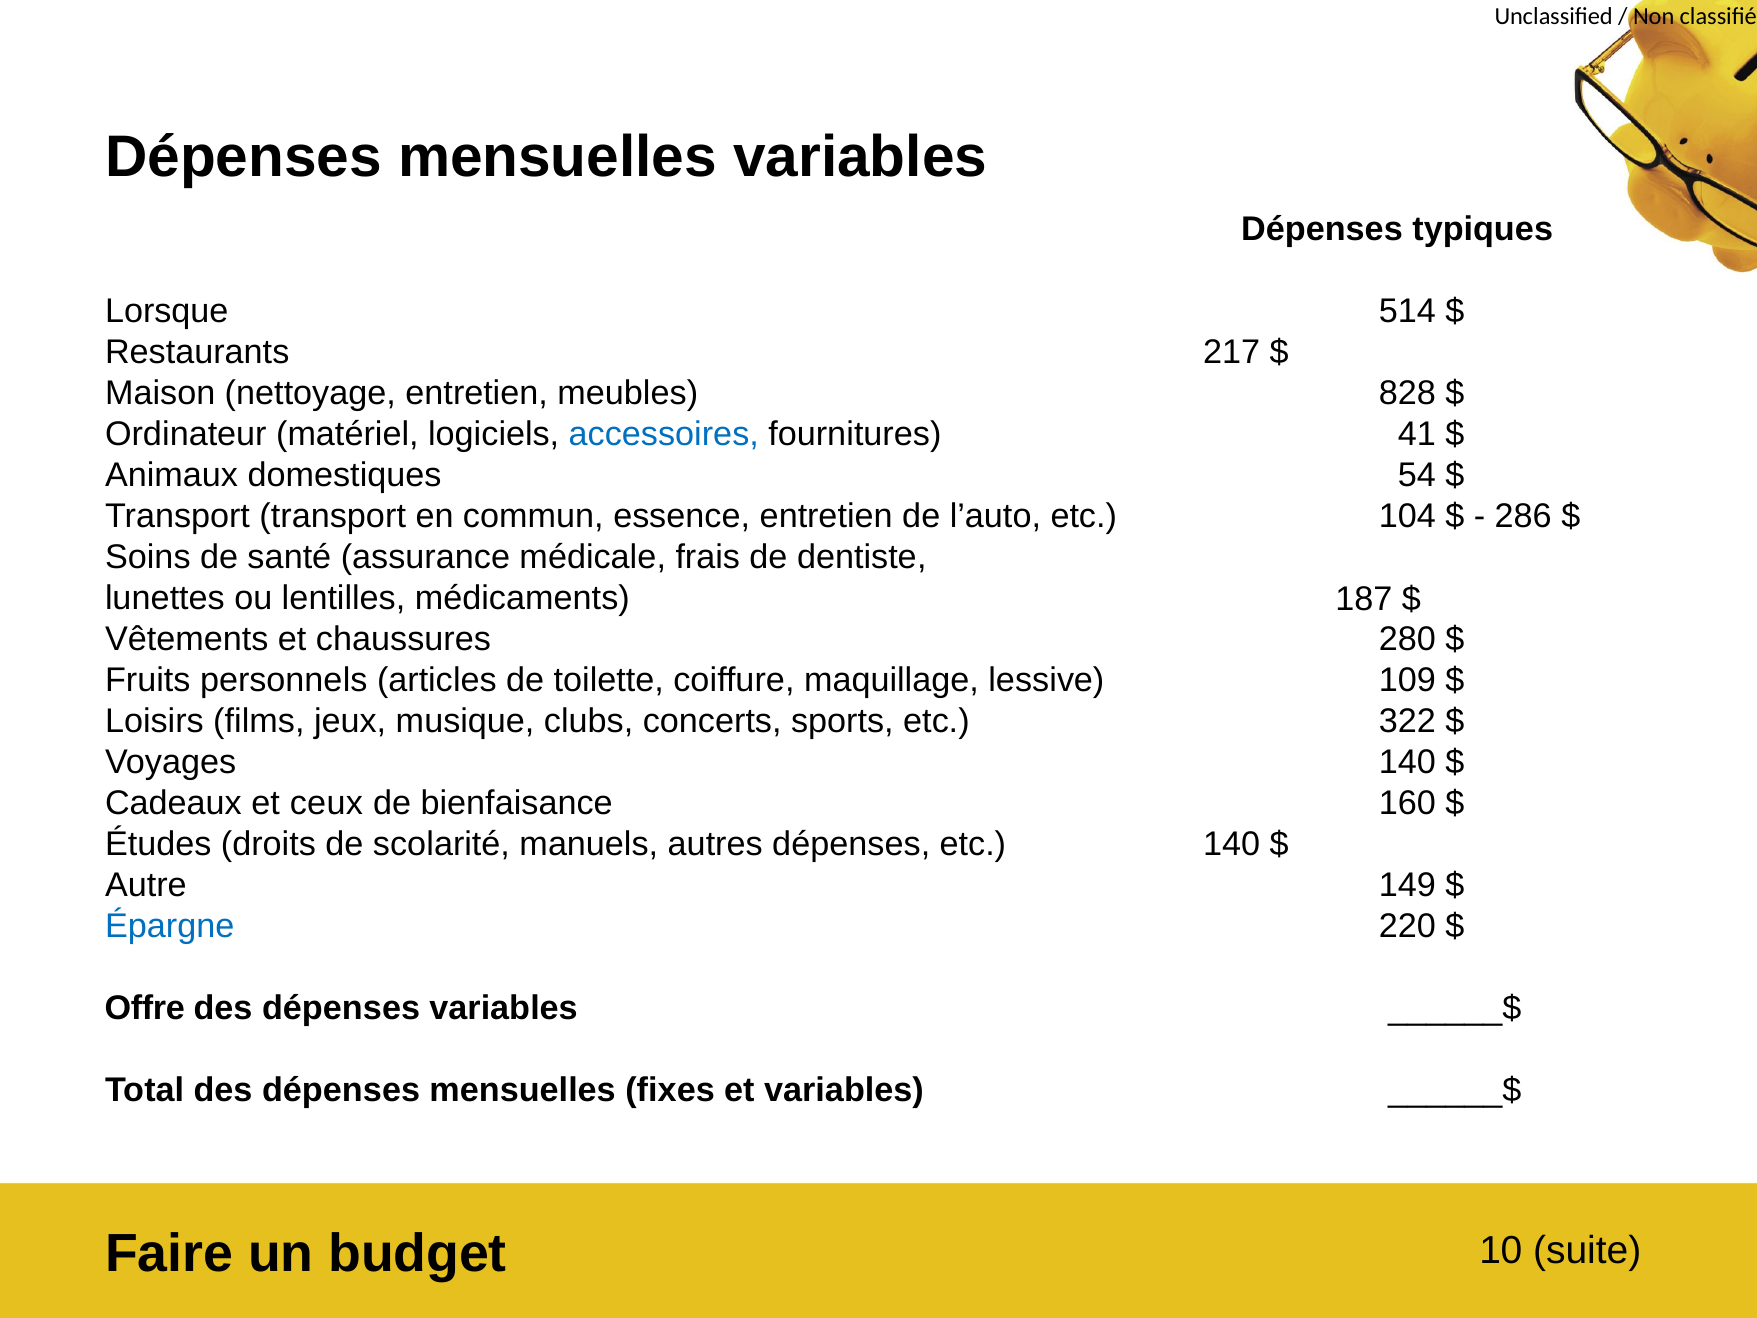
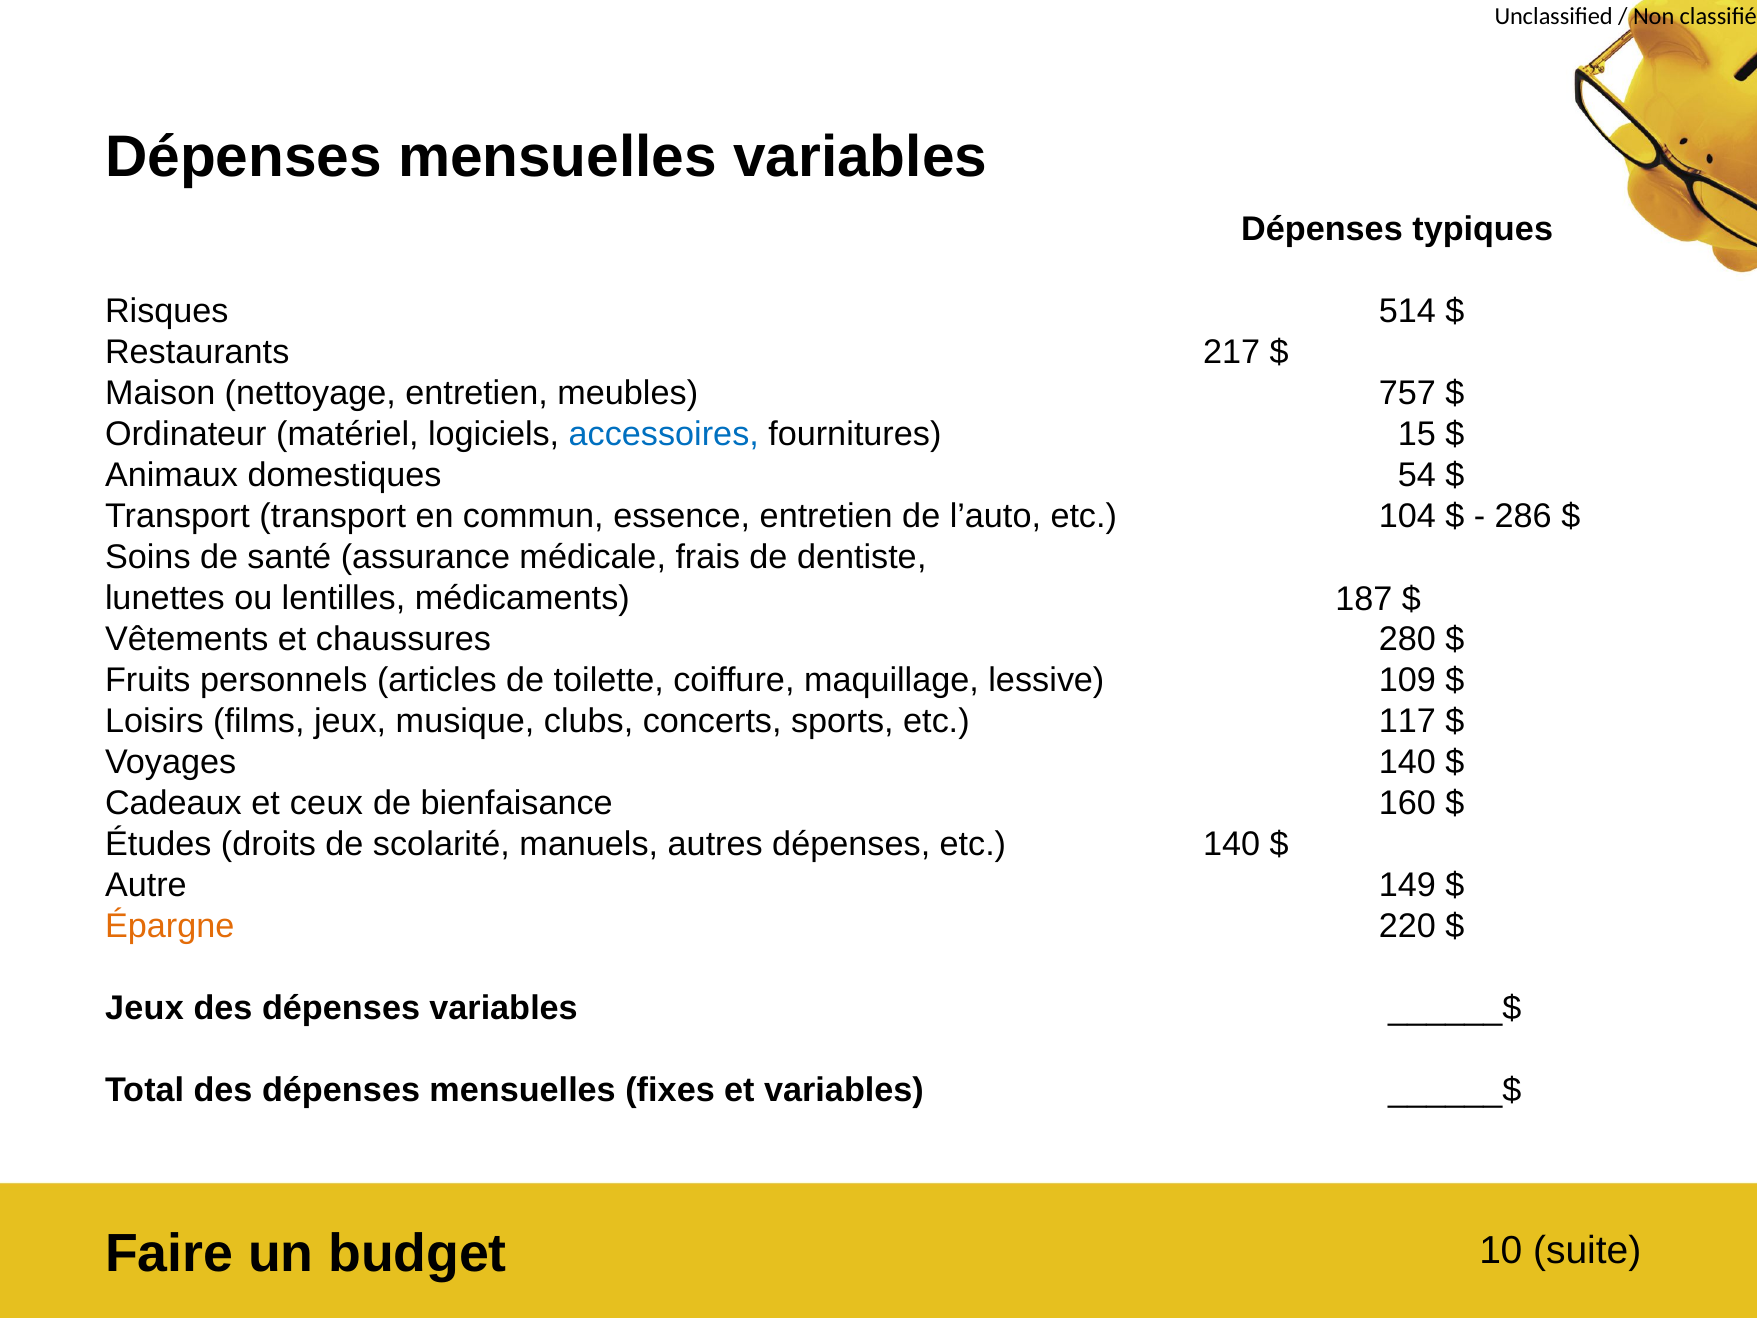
Lorsque: Lorsque -> Risques (167, 311)
828: 828 -> 757 (1407, 393)
41: 41 -> 15 (1417, 434)
322: 322 -> 117 (1407, 721)
Épargne colour: blue -> orange (170, 926)
Offre: Offre -> Jeux (144, 1008)
